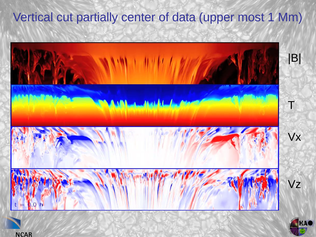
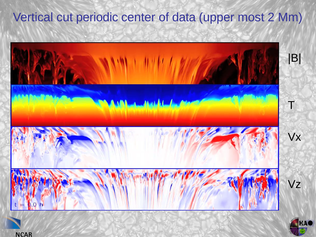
partially: partially -> periodic (97, 17)
1: 1 -> 2 (271, 17)
